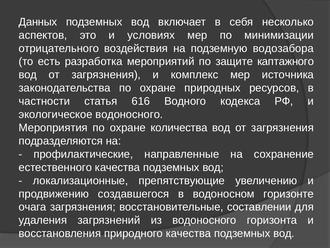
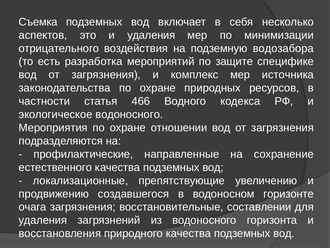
Данных: Данных -> Съемка (38, 22)
и условиях: условиях -> удаления (151, 35)
каптажного: каптажного -> специфике (286, 61)
616: 616 -> 466 (141, 101)
количества: количества -> отношении (179, 127)
